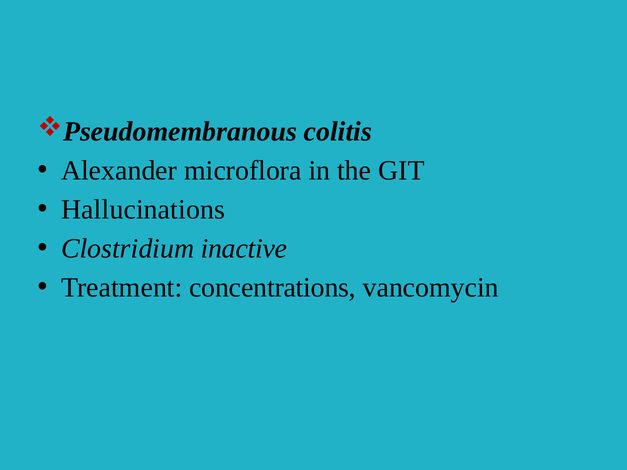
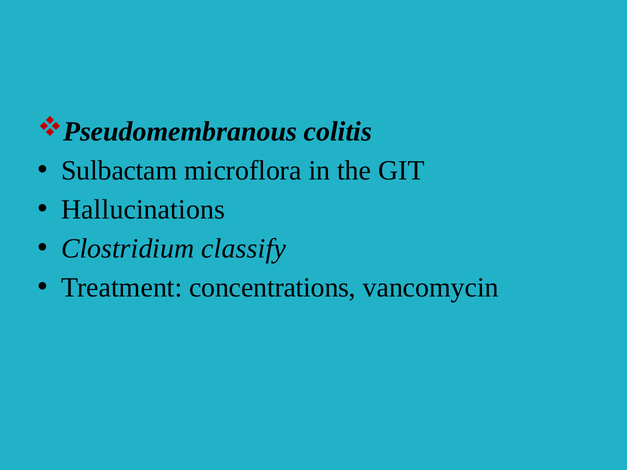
Alexander: Alexander -> Sulbactam (119, 171)
inactive: inactive -> classify (244, 249)
